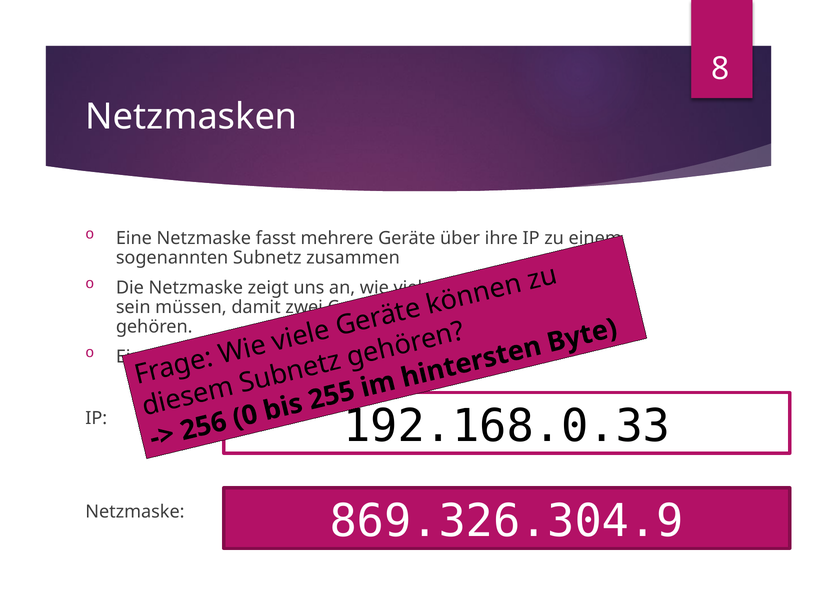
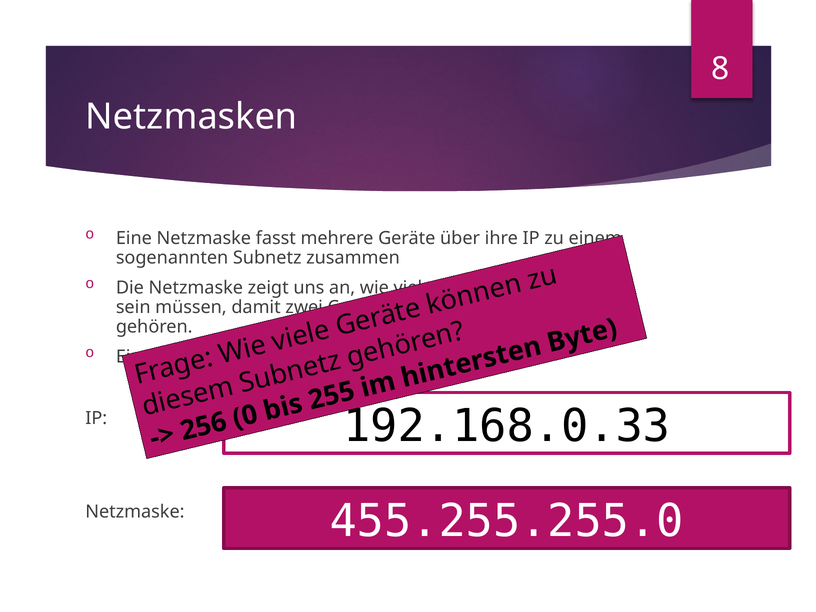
869.326.304.9: 869.326.304.9 -> 455.255.255.0 (507, 521)
